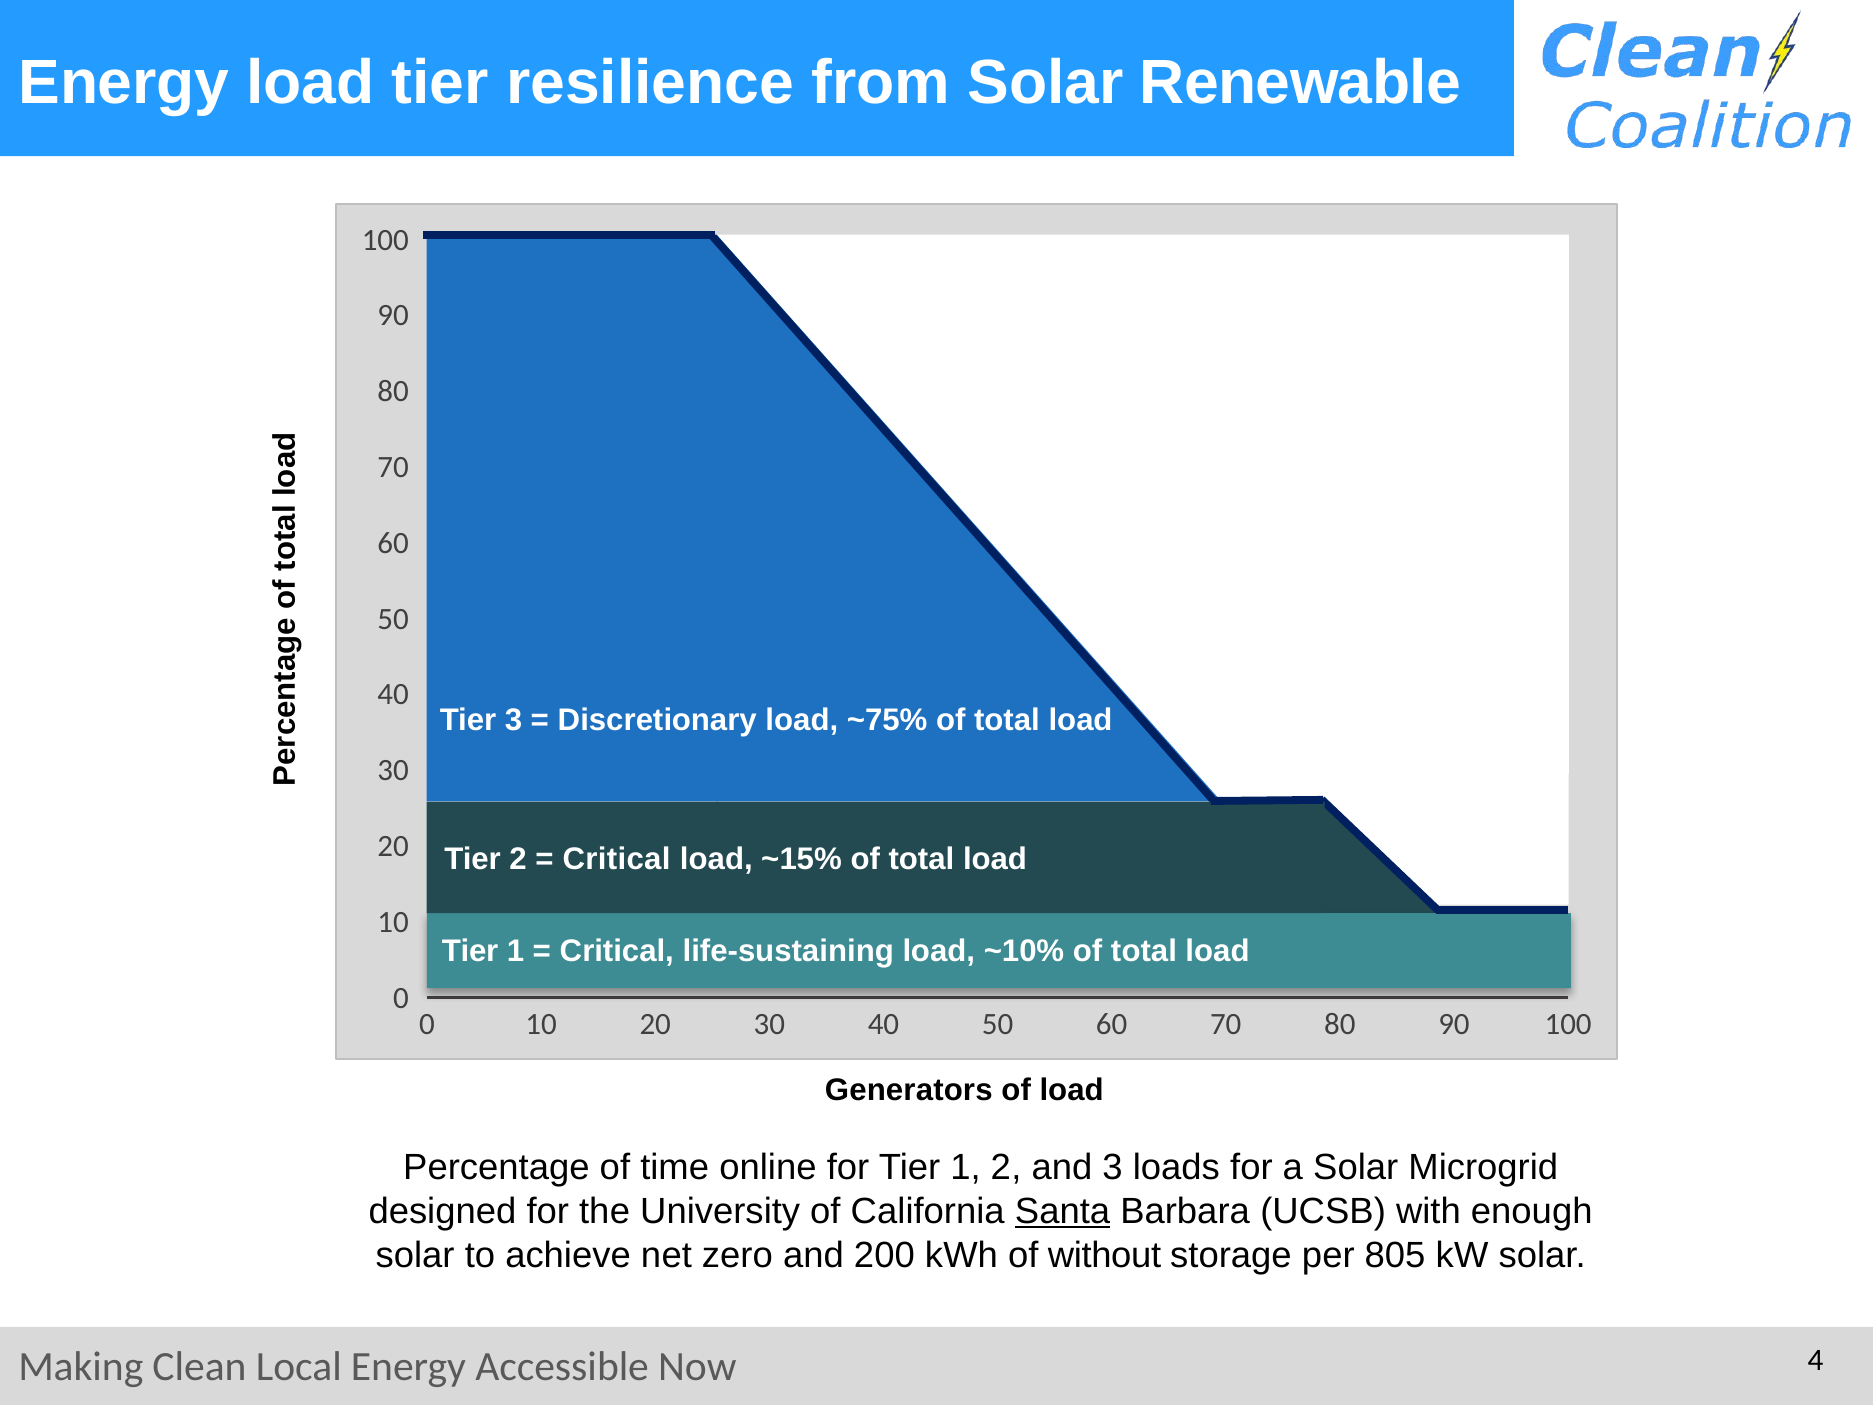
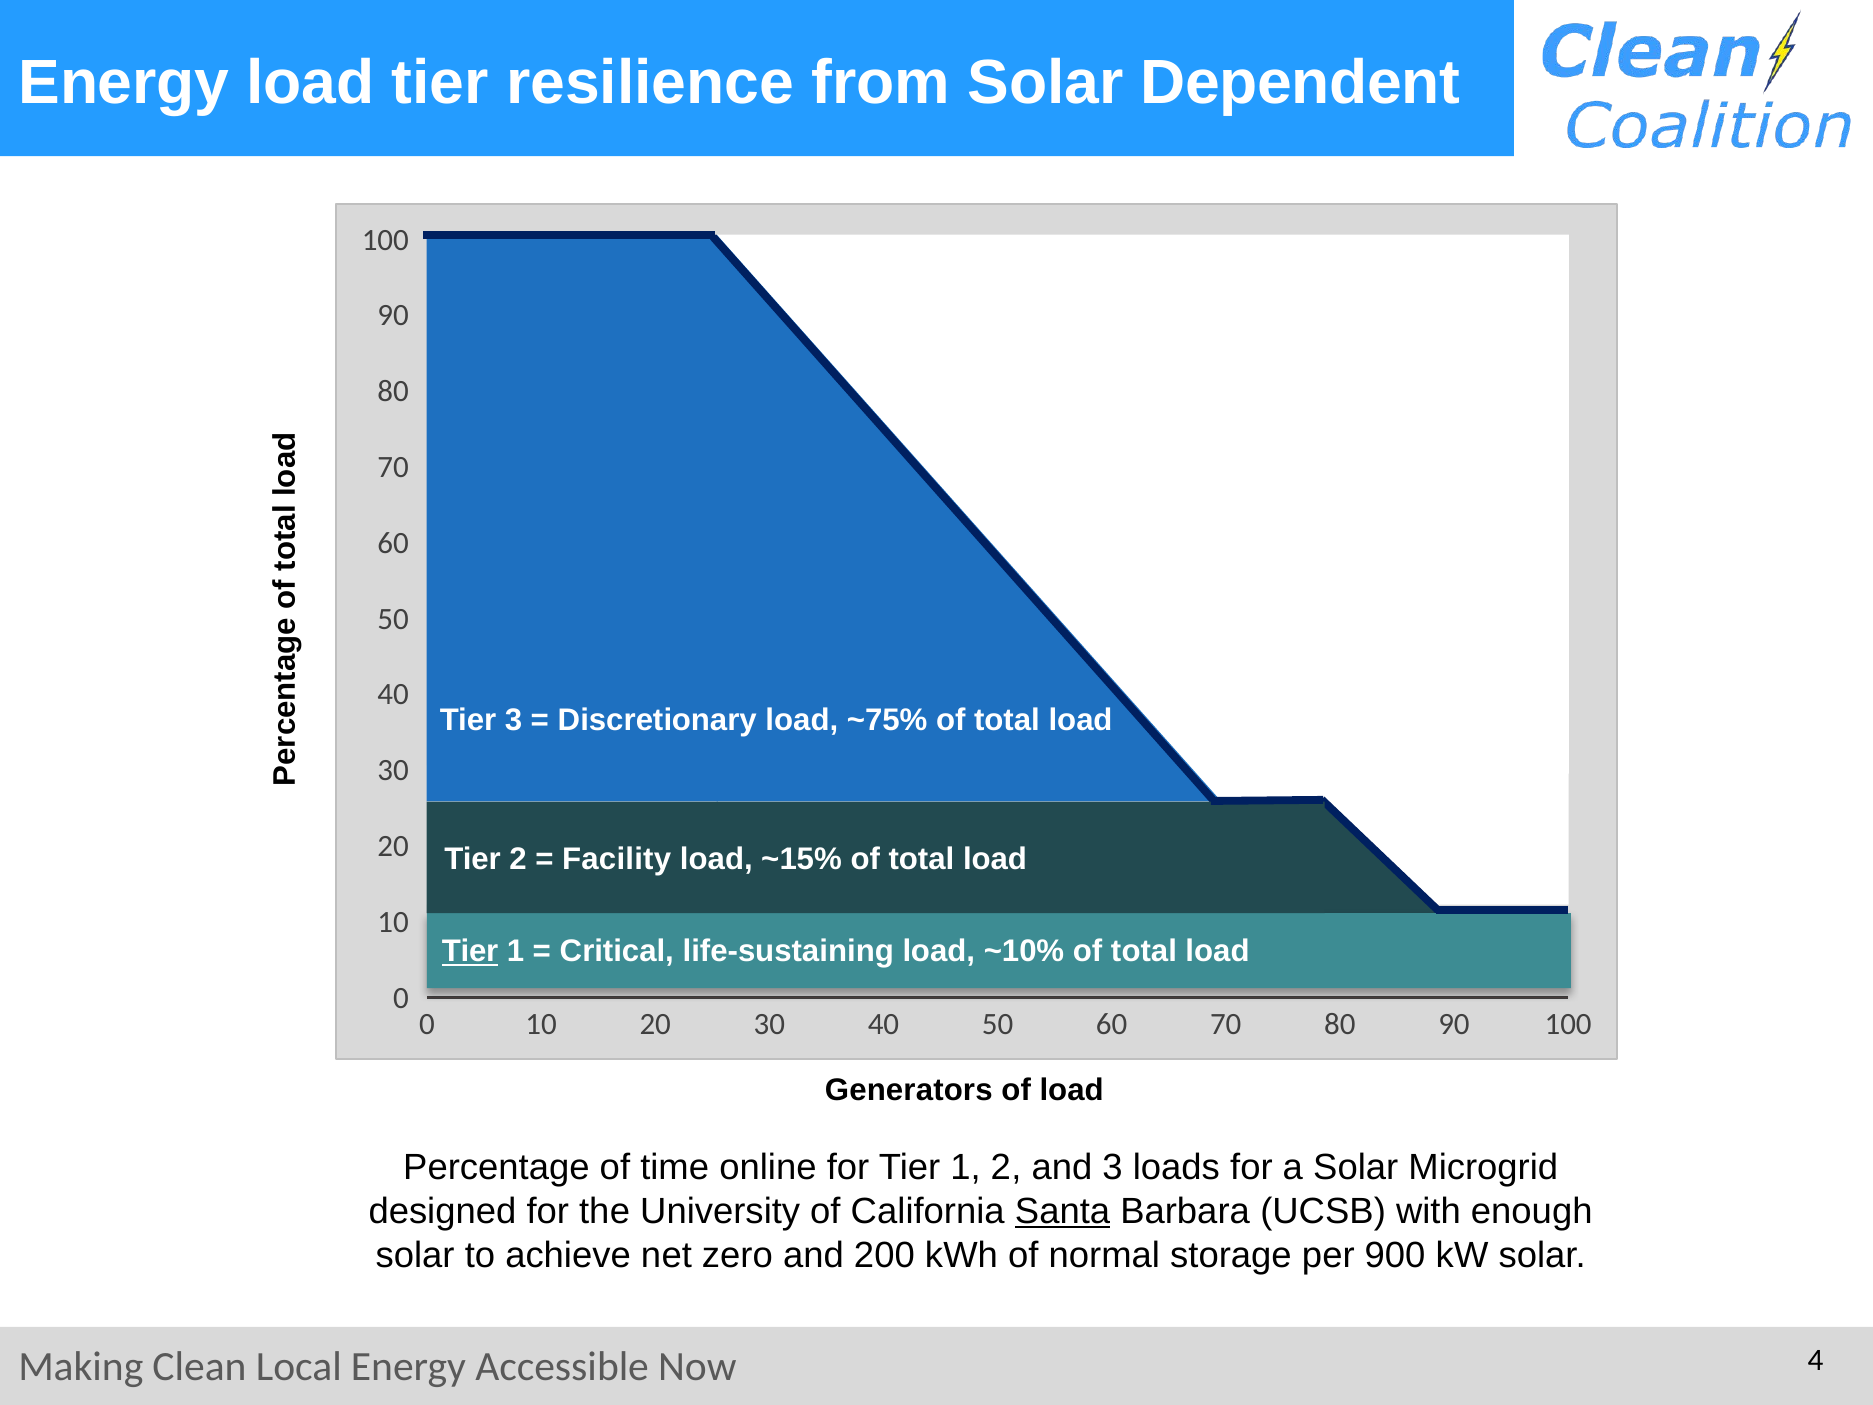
Renewable: Renewable -> Dependent (1300, 82)
Critical: Critical -> Facility (617, 859)
Tier underline: none -> present (470, 951)
without: without -> normal (1104, 1255)
805: 805 -> 900 (1395, 1255)
